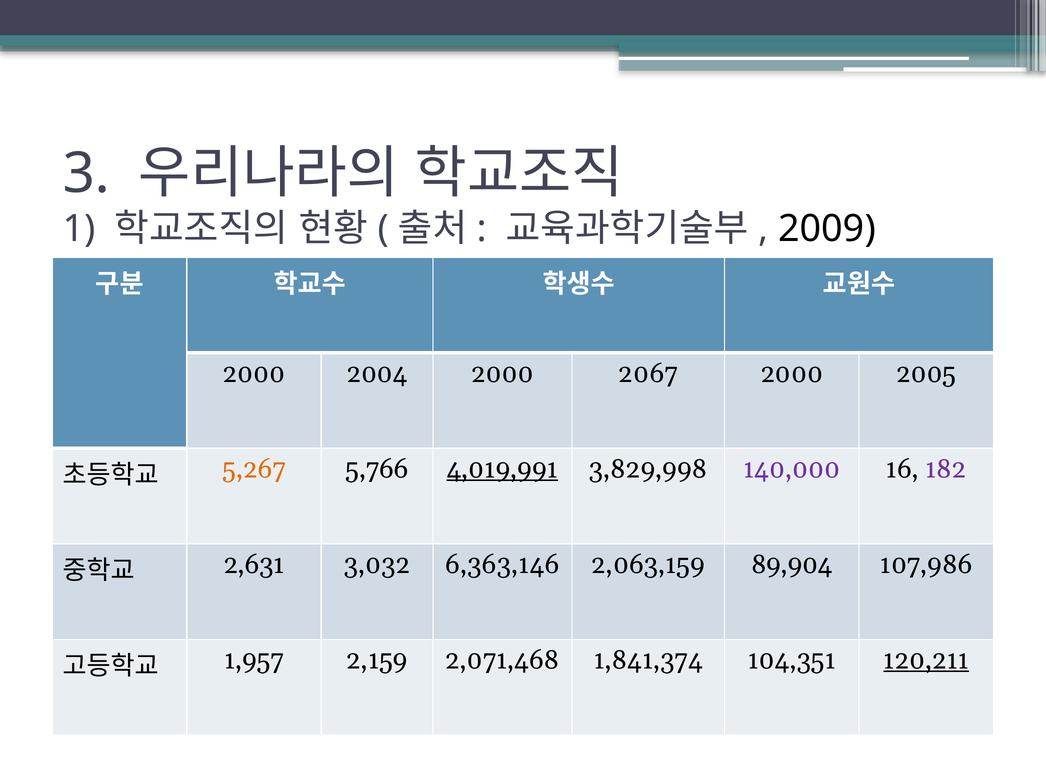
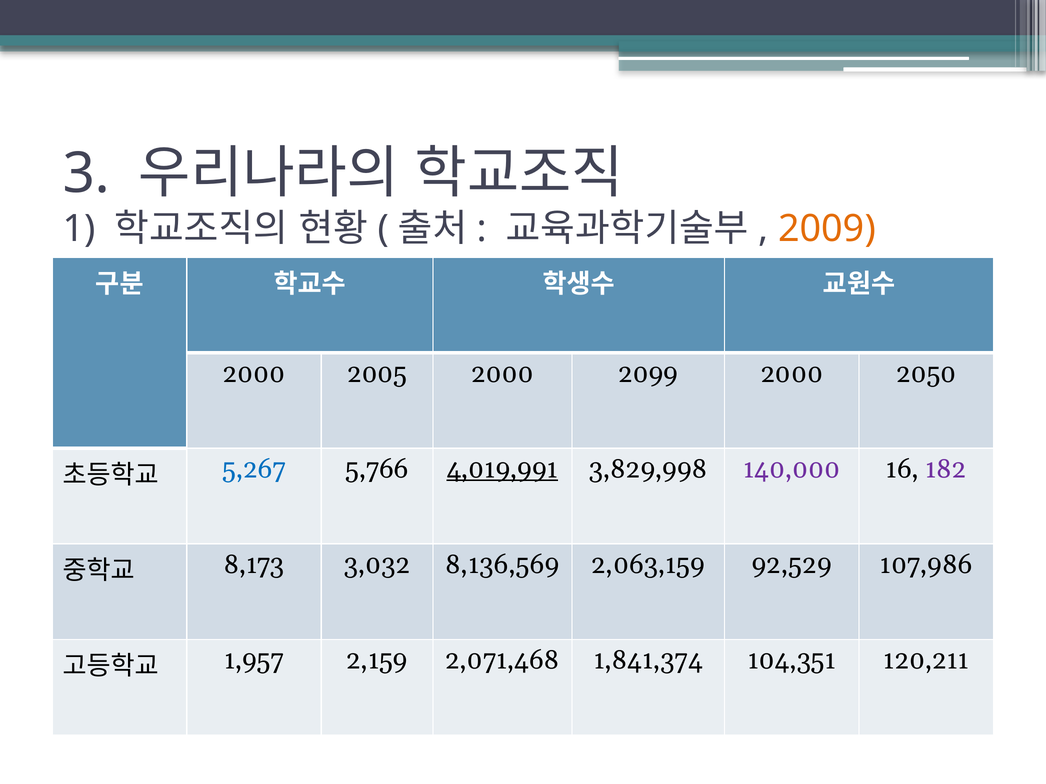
2009 colour: black -> orange (827, 229)
2004: 2004 -> 2005 (377, 374)
2067: 2067 -> 2099 (648, 374)
2005: 2005 -> 2050 (926, 374)
5,267 colour: orange -> blue (254, 469)
2,631: 2,631 -> 8,173 (254, 565)
6,363,146: 6,363,146 -> 8,136,569 (502, 565)
89,904: 89,904 -> 92,529 (792, 565)
120,211 underline: present -> none (926, 661)
